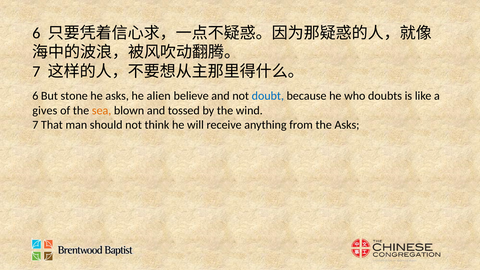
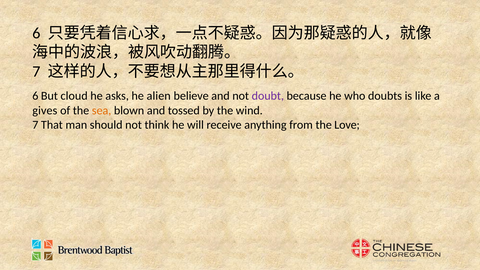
stone: stone -> cloud (74, 96)
doubt colour: blue -> purple (268, 96)
the Asks: Asks -> Love (347, 125)
